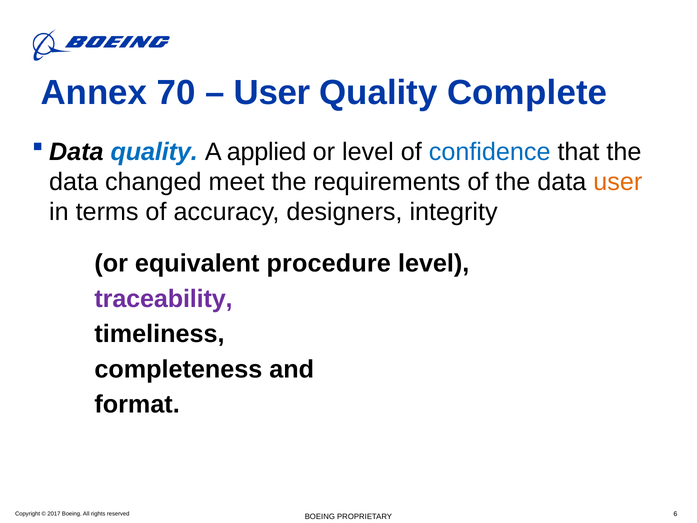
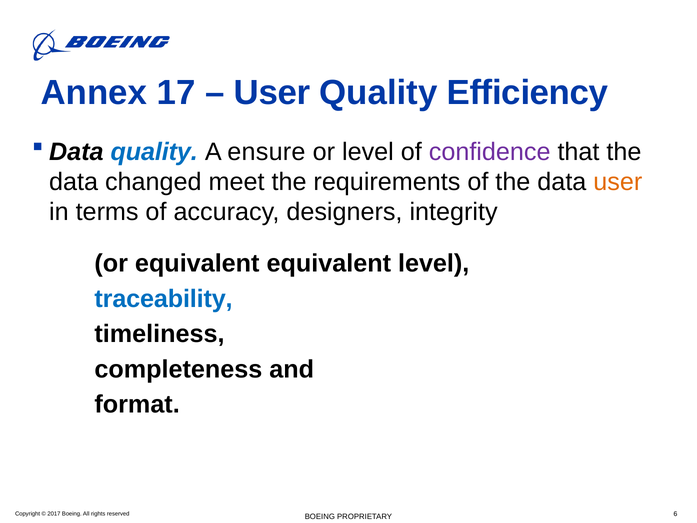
70: 70 -> 17 (176, 92)
Complete: Complete -> Efficiency (527, 92)
applied: applied -> ensure (266, 152)
confidence colour: blue -> purple (490, 152)
equivalent procedure: procedure -> equivalent (329, 263)
traceability colour: purple -> blue (164, 299)
